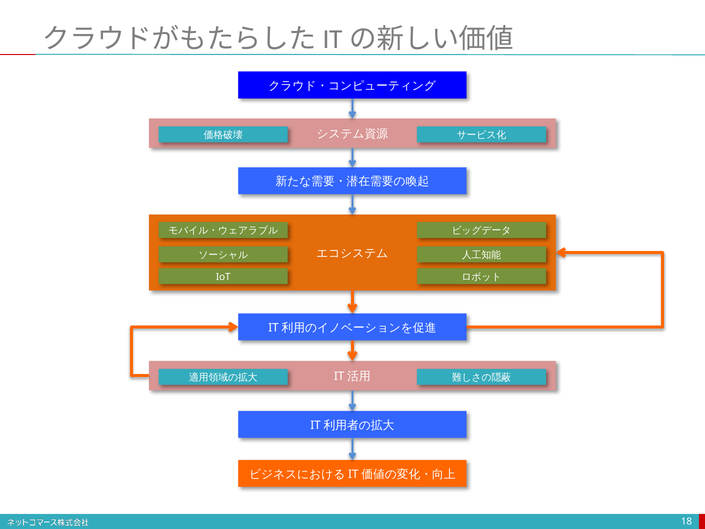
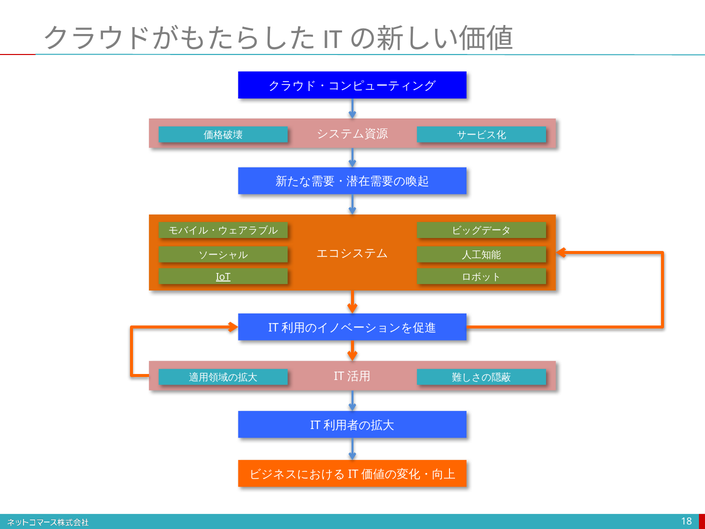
IoT underline: none -> present (223, 277)
